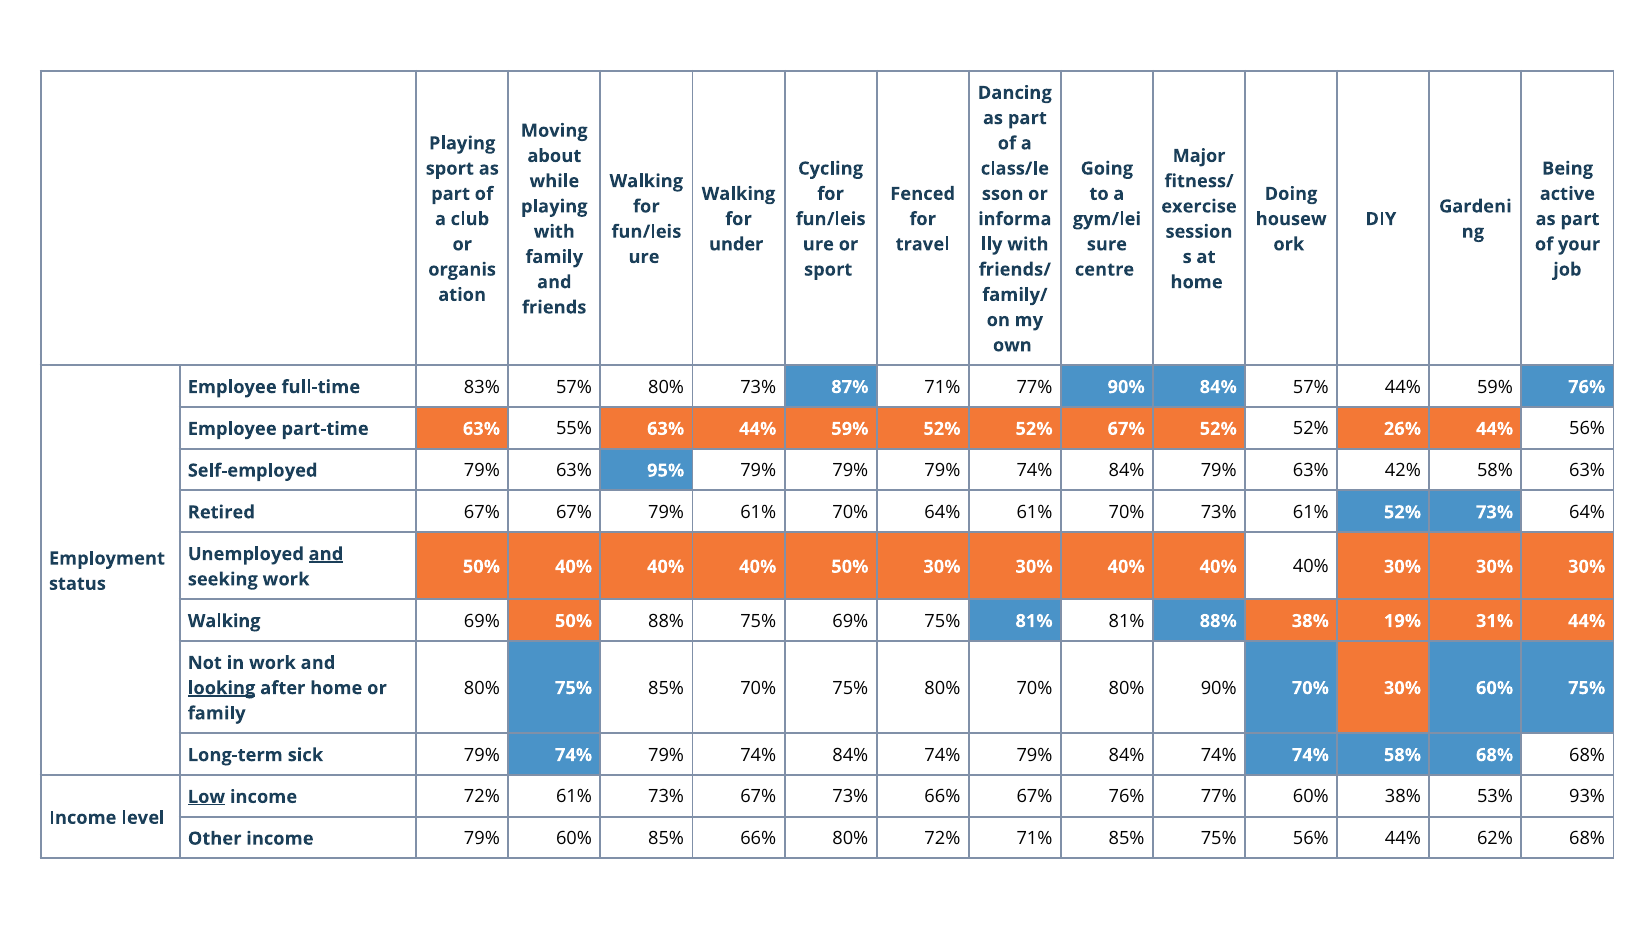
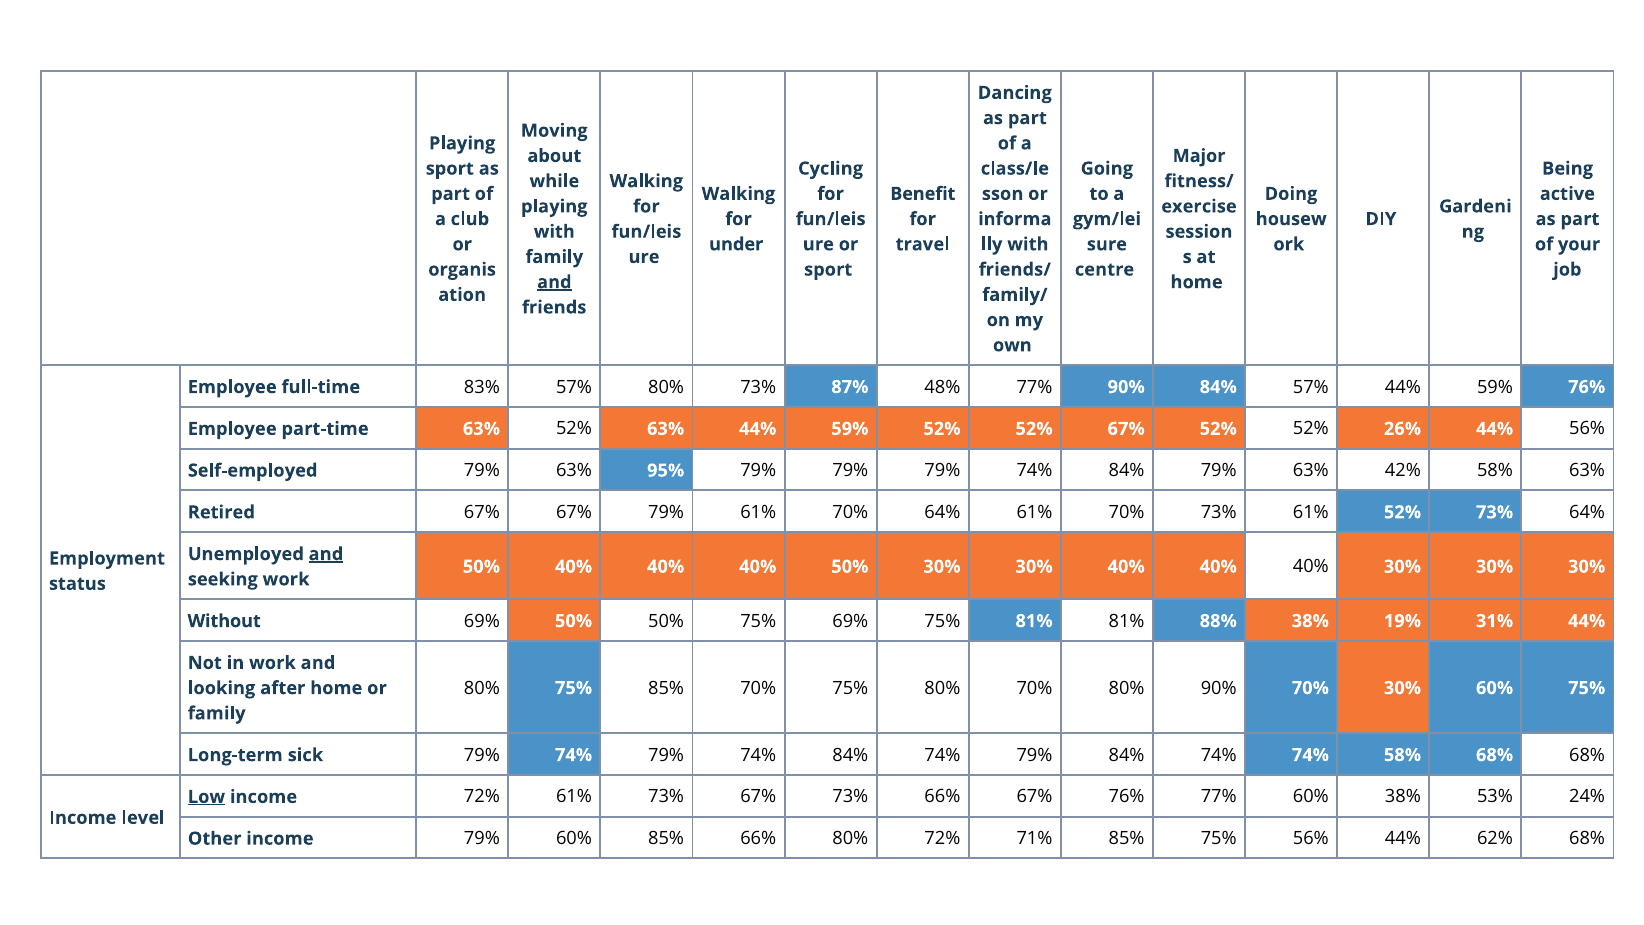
Fenced: Fenced -> Benefit (923, 194)
and underline: none -> present (554, 282)
87% 71%: 71% -> 48% (942, 387)
63% 55%: 55% -> 52% (574, 429)
Walking: Walking -> Without (224, 621)
50% 88%: 88% -> 50% (666, 621)
looking underline: present -> none (222, 688)
93%: 93% -> 24% (1587, 797)
